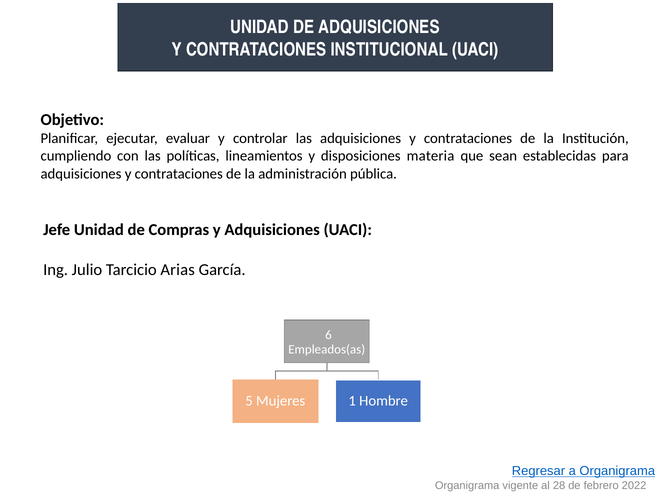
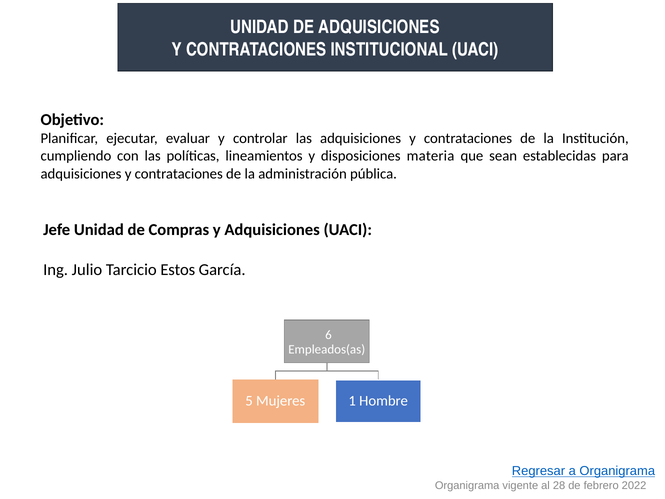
Arias: Arias -> Estos (178, 270)
